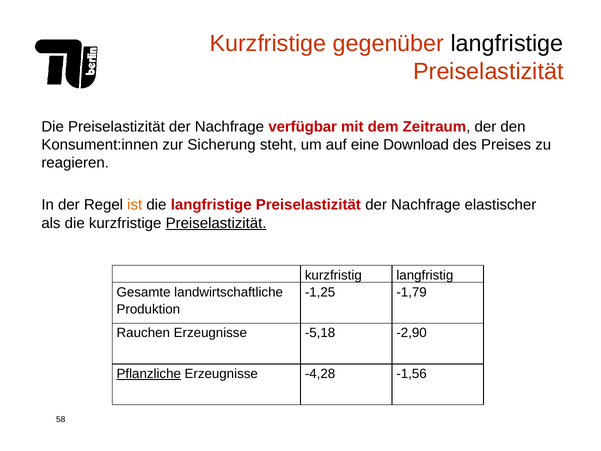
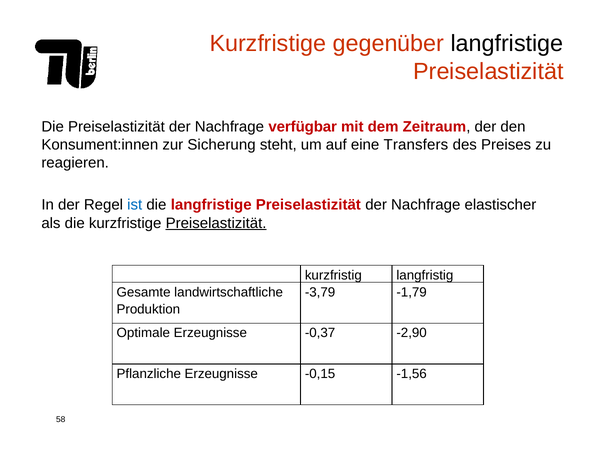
Download: Download -> Transfers (416, 145)
ist colour: orange -> blue (135, 205)
-1,25: -1,25 -> -3,79 (320, 292)
Rauchen: Rauchen -> Optimale (143, 333)
-5,18: -5,18 -> -0,37 (320, 333)
Pflanzliche underline: present -> none (149, 374)
-4,28: -4,28 -> -0,15 (320, 374)
